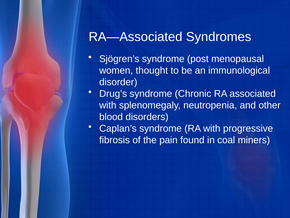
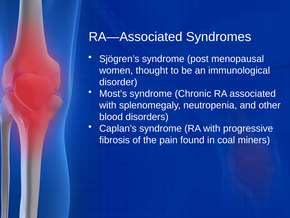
Drug’s: Drug’s -> Most’s (113, 93)
